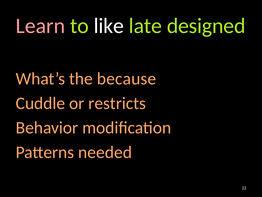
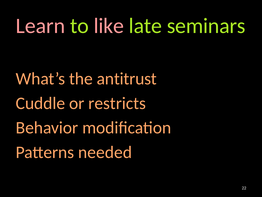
like colour: white -> pink (109, 26)
designed: designed -> seminars (206, 26)
because: because -> antitrust (127, 79)
